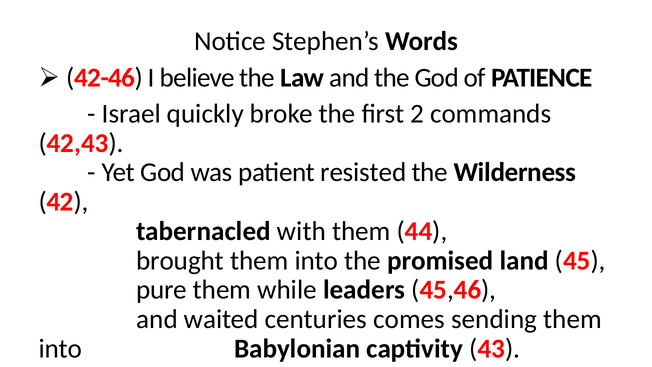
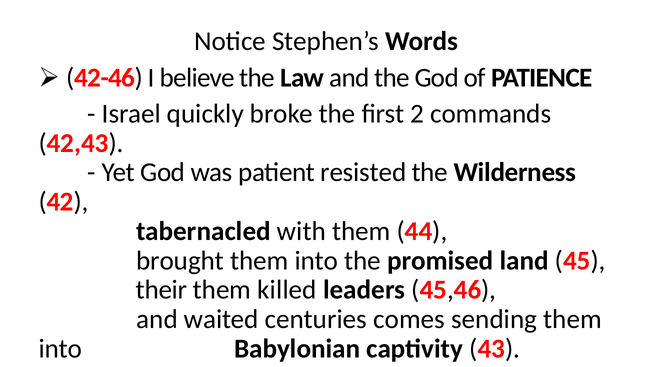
pure: pure -> their (162, 290)
while: while -> killed (287, 290)
